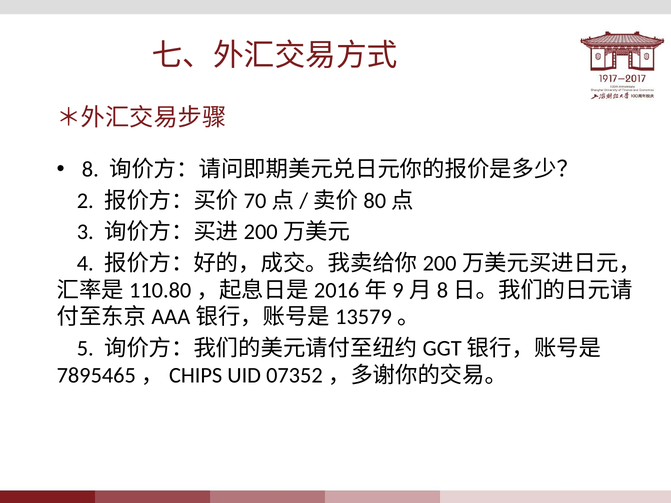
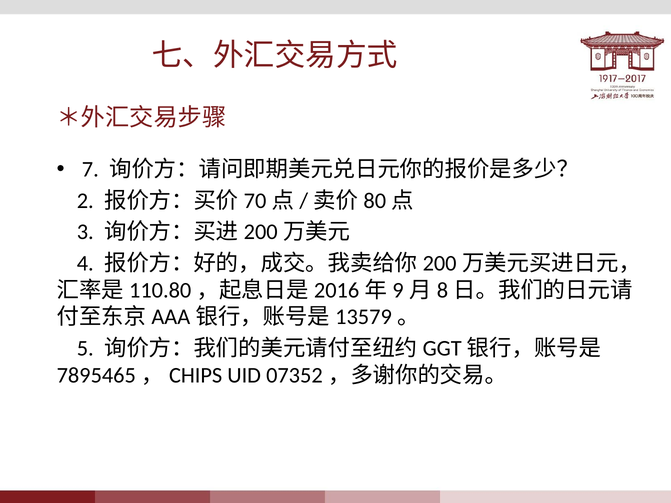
8: 8 -> 7 (90, 170)
